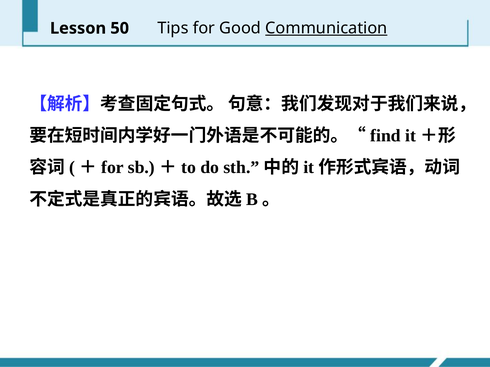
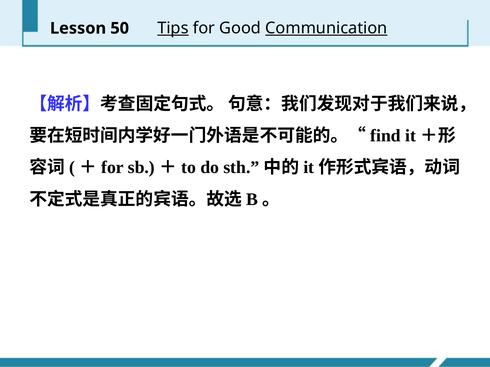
Tips underline: none -> present (173, 28)
